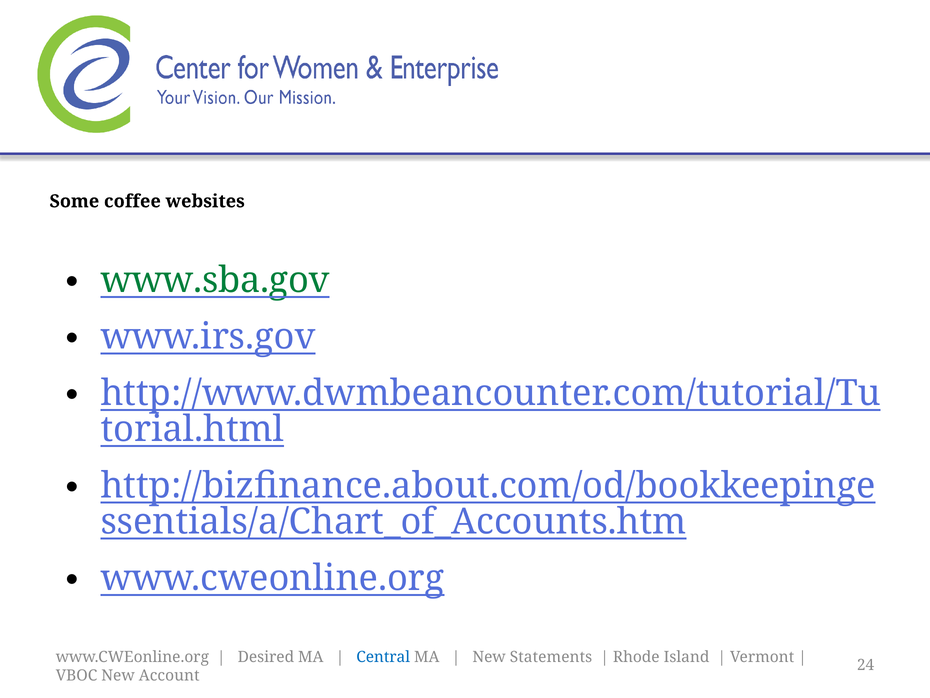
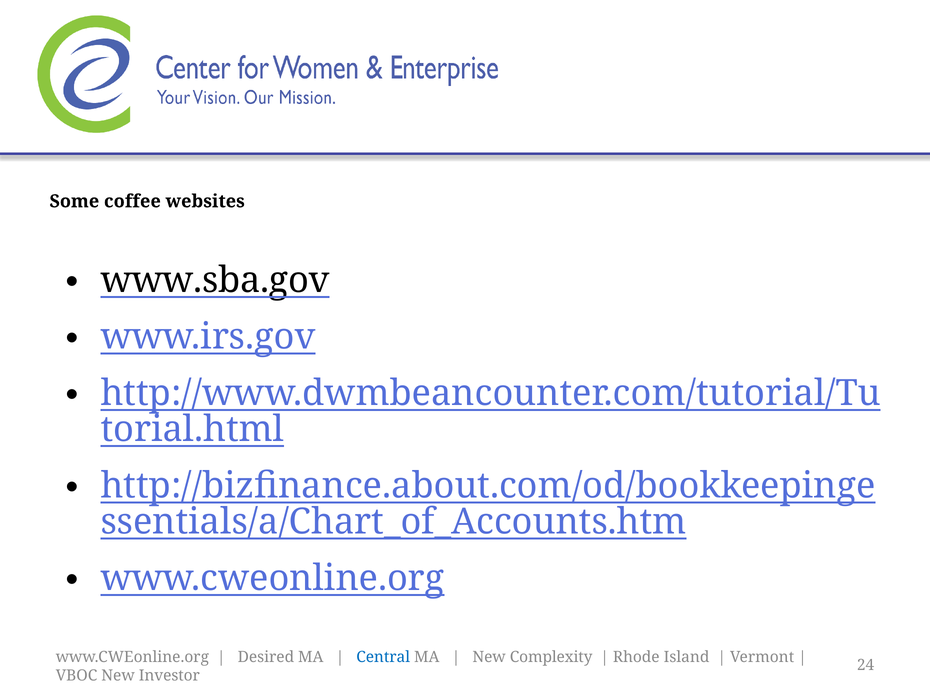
www.sba.gov colour: green -> black (215, 280)
Statements: Statements -> Complexity (551, 657)
Account: Account -> Investor (169, 675)
